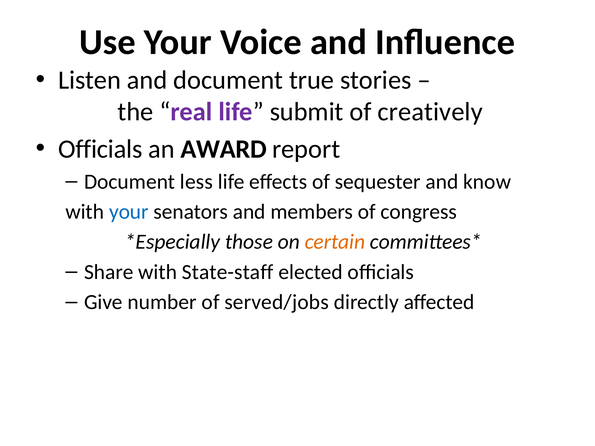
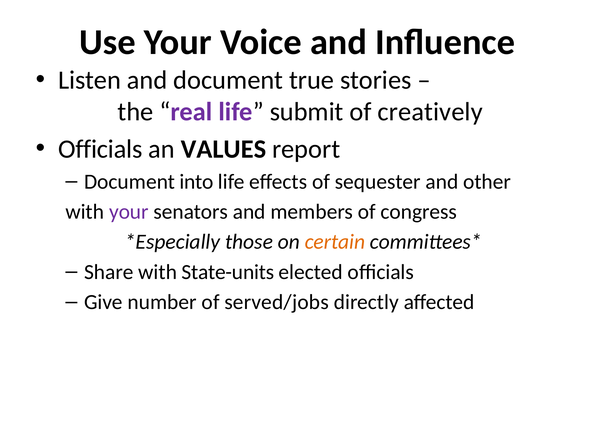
AWARD: AWARD -> VALUES (224, 149)
less: less -> into (197, 182)
know: know -> other (487, 182)
your colour: blue -> purple (129, 212)
State-staff: State-staff -> State-units (228, 272)
